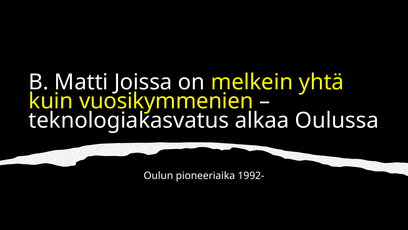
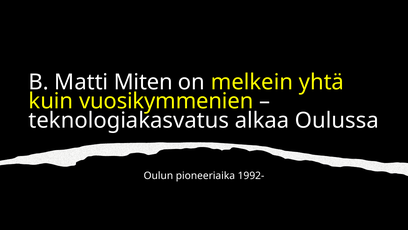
Joissa: Joissa -> Miten (143, 82)
